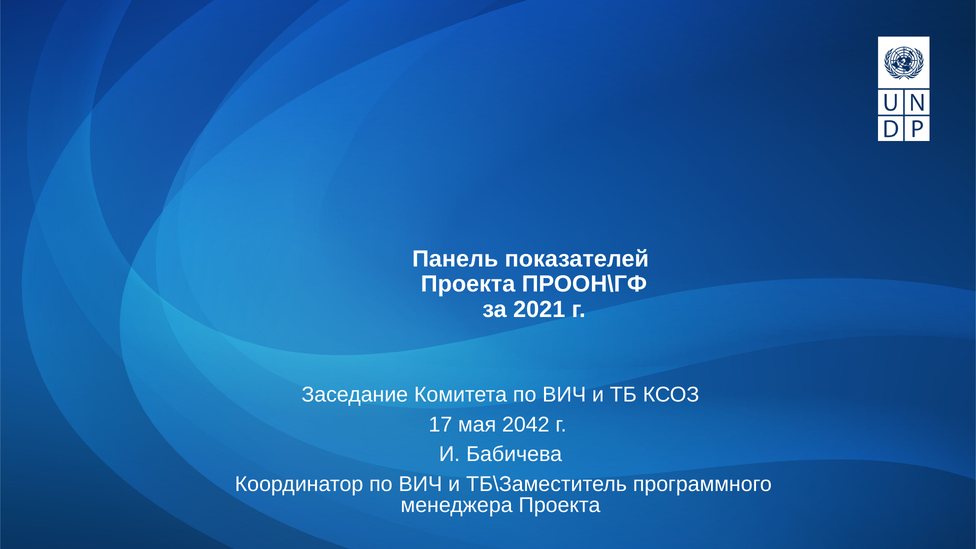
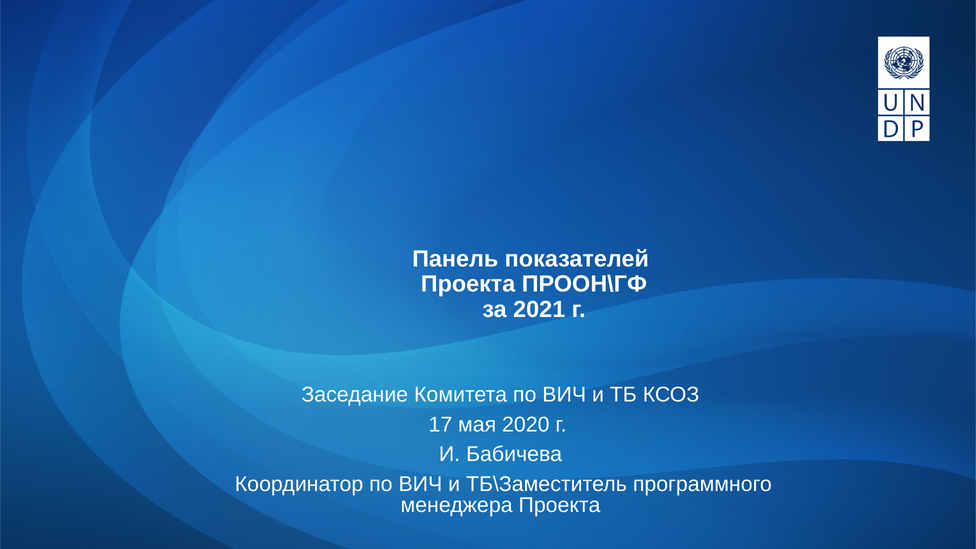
2042: 2042 -> 2020 (526, 424)
